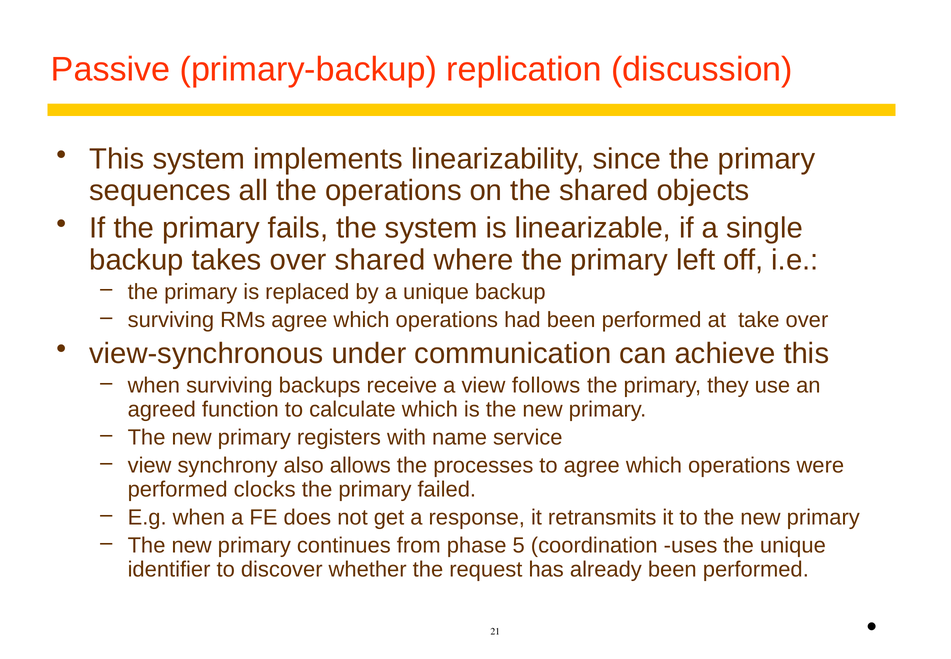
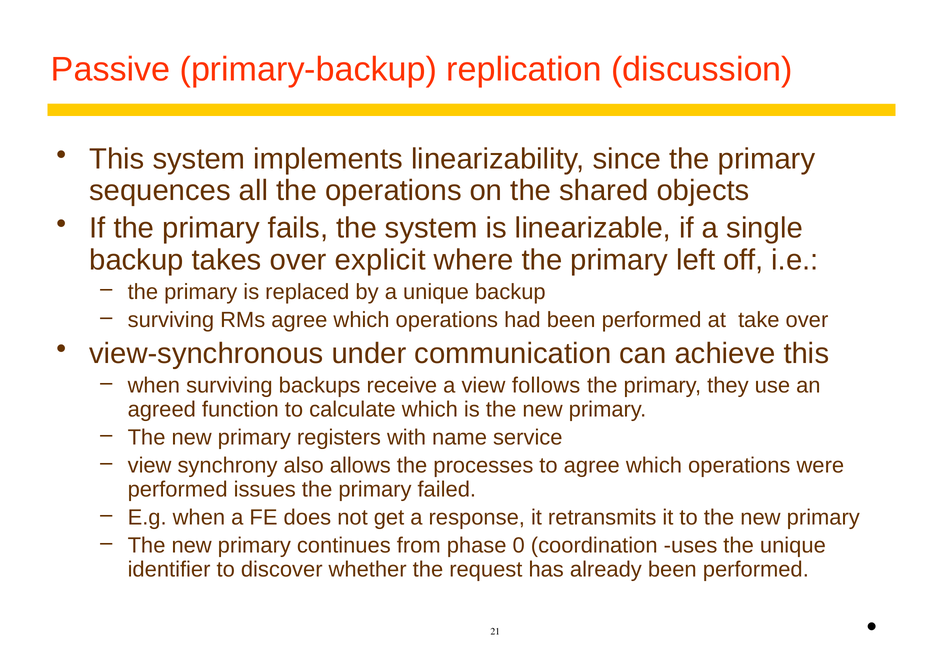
over shared: shared -> explicit (380, 260)
clocks: clocks -> issues (265, 489)
5: 5 -> 0 (519, 545)
